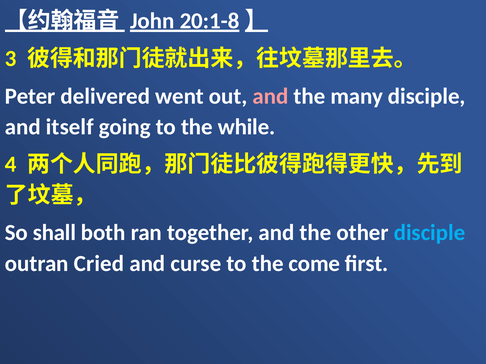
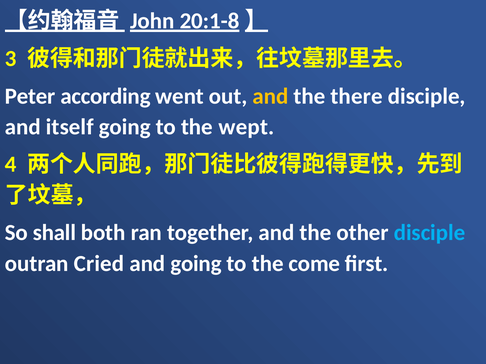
delivered: delivered -> according (105, 96)
and colour: pink -> yellow (271, 96)
many: many -> there (357, 96)
while: while -> wept (246, 127)
and curse: curse -> going (196, 264)
